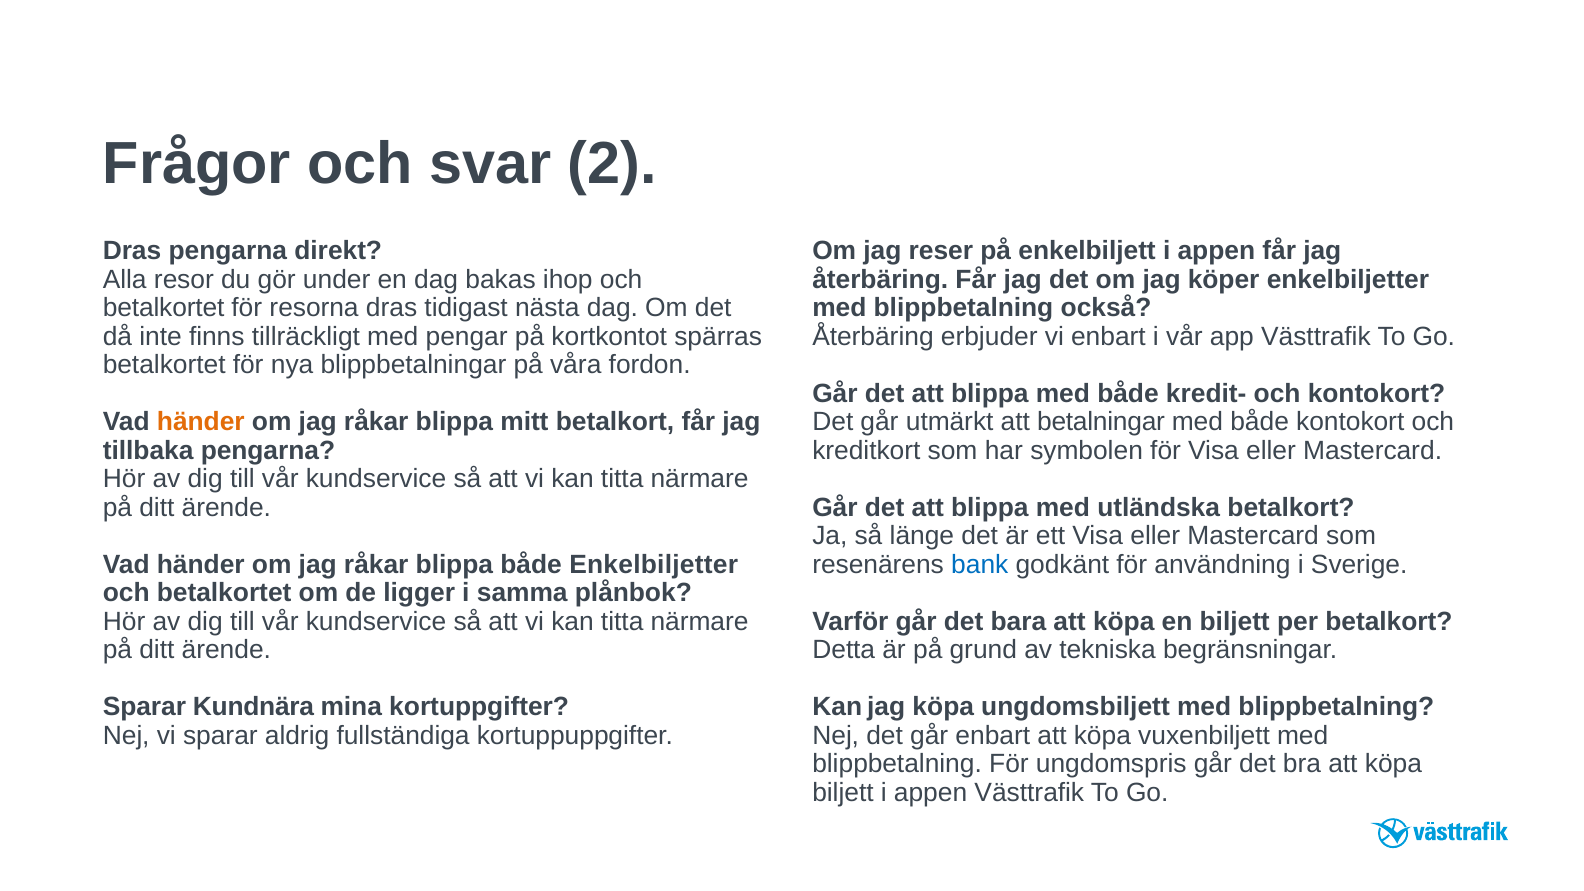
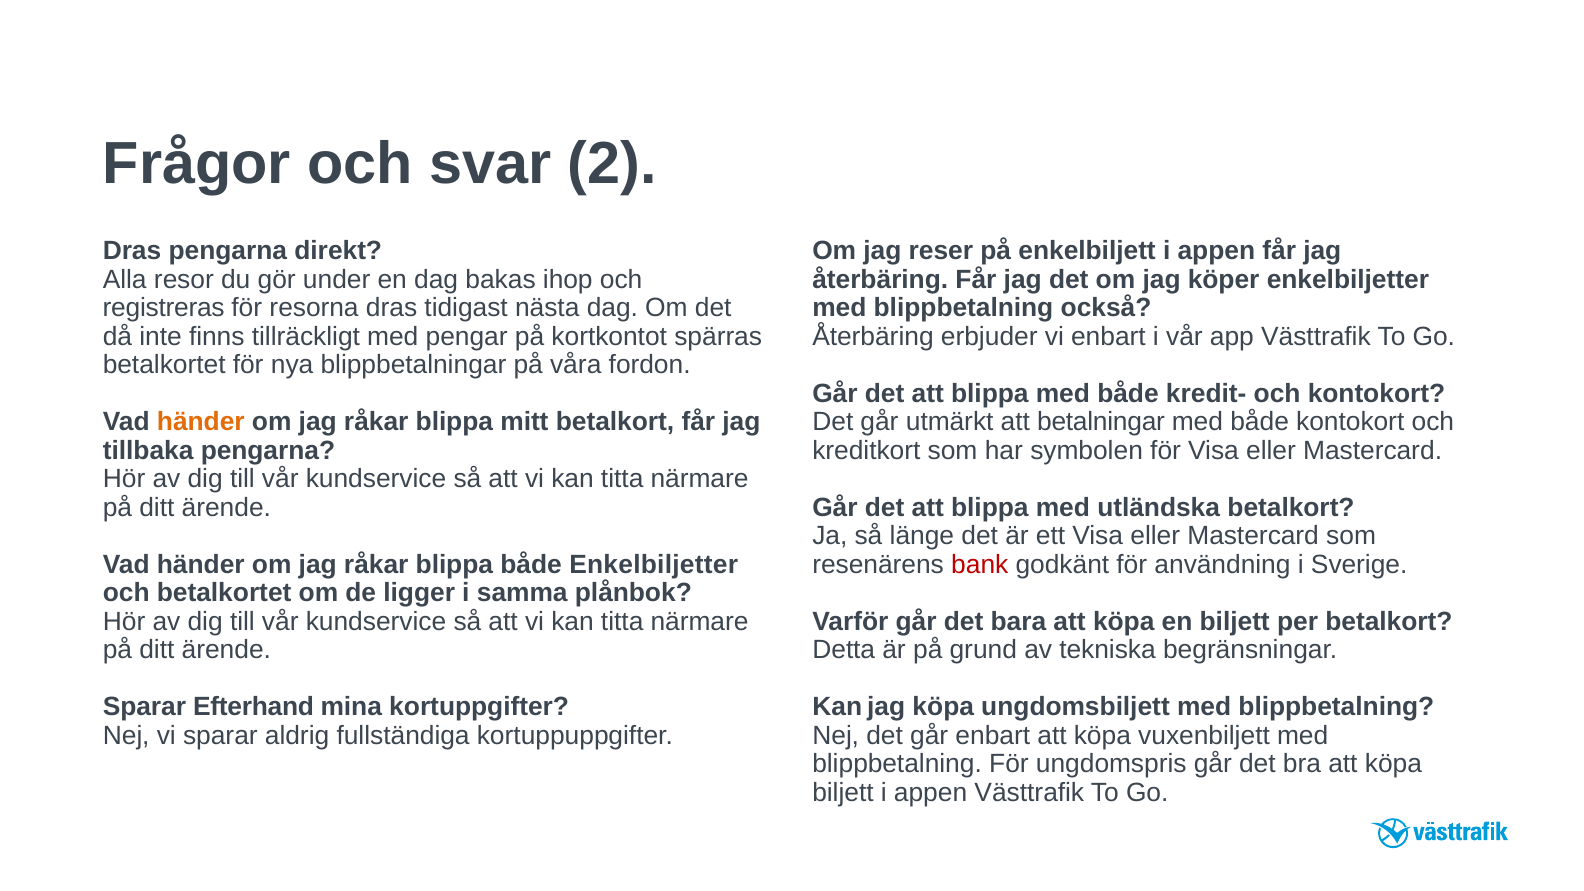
betalkortet: betalkortet -> registreras (164, 308)
bank colour: blue -> red (980, 565)
Kundnära: Kundnära -> Efterhand (254, 707)
